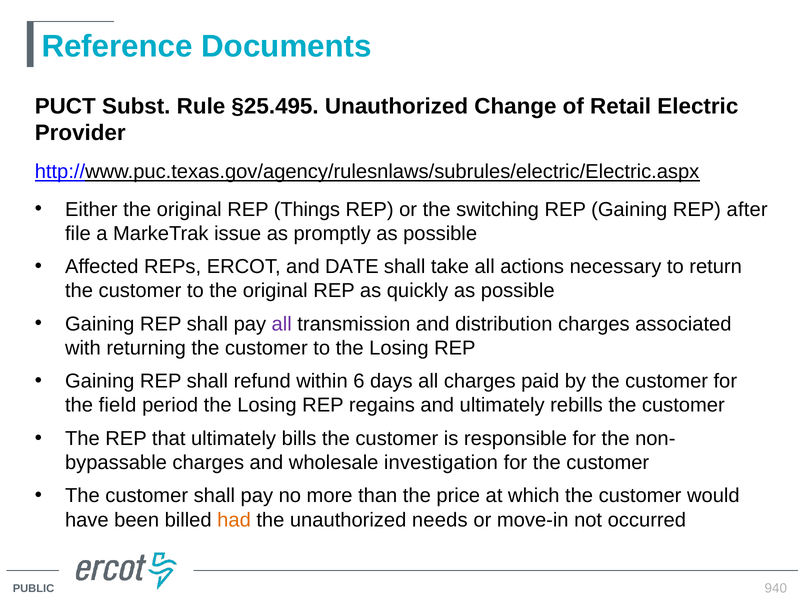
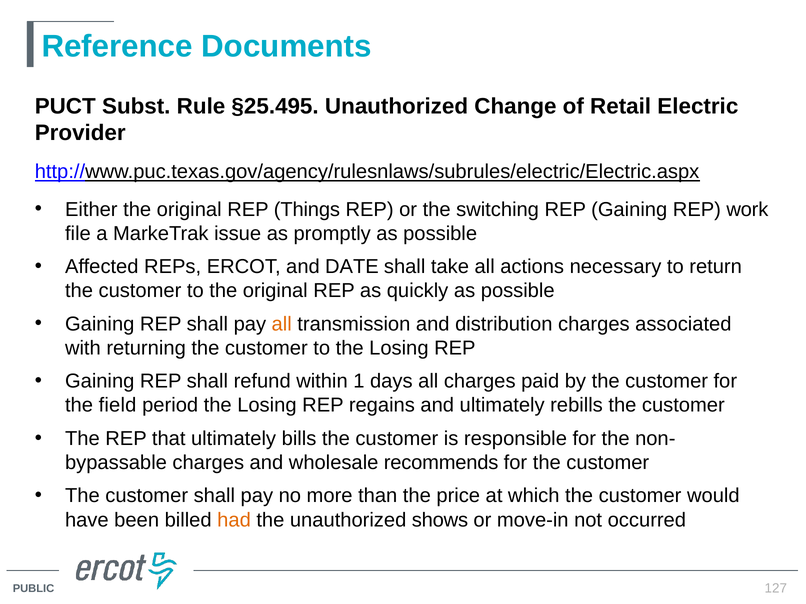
after: after -> work (747, 210)
all colour: purple -> orange (282, 324)
6: 6 -> 1 (359, 381)
investigation: investigation -> recommends (441, 463)
needs: needs -> shows (440, 520)
940: 940 -> 127 (776, 589)
